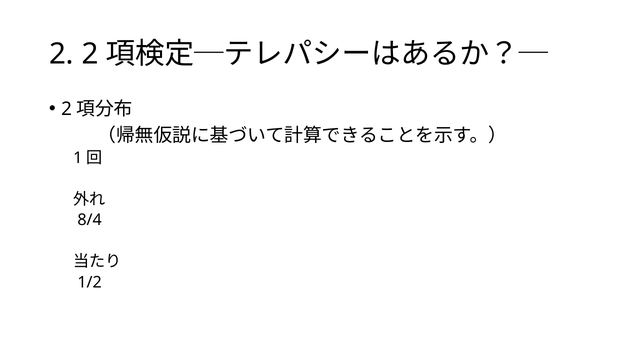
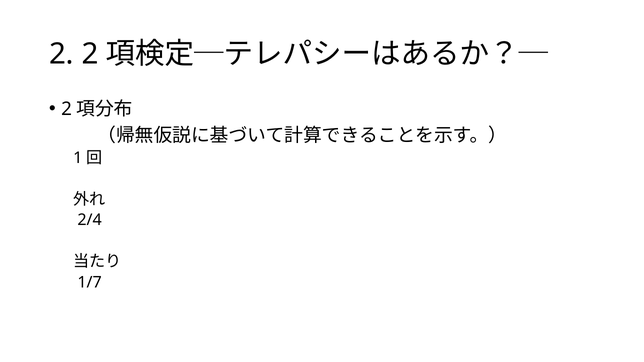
8/4: 8/4 -> 2/4 (90, 220)
1/2: 1/2 -> 1/7 (90, 282)
